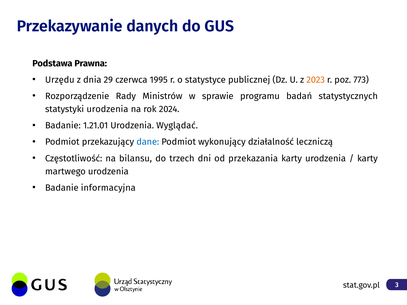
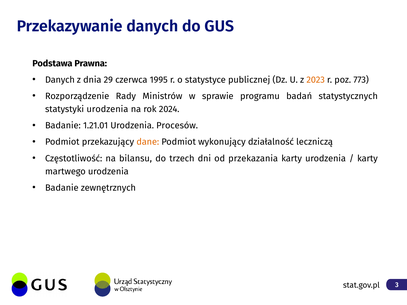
Urzędu: Urzędu -> Danych (60, 80)
Wyglądać: Wyglądać -> Procesów (177, 126)
dane colour: blue -> orange (148, 142)
informacyjna: informacyjna -> zewnętrznych (108, 188)
